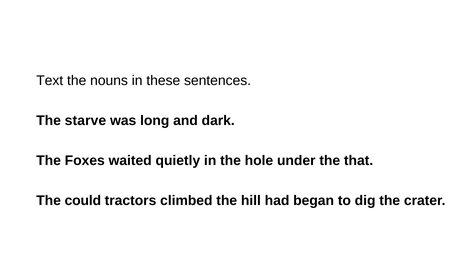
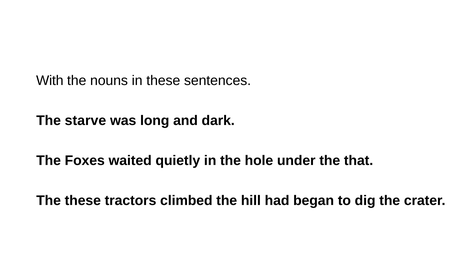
Text: Text -> With (50, 80)
The could: could -> these (83, 200)
